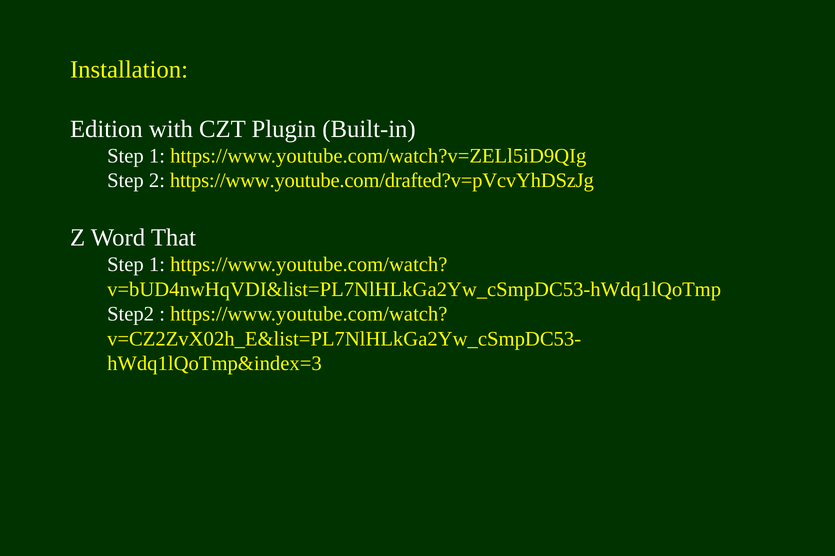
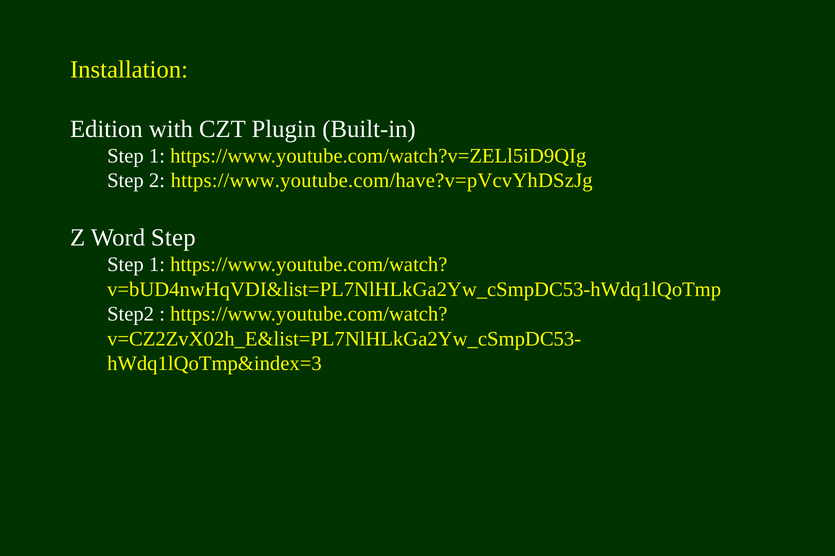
https://www.youtube.com/drafted?v=pVcvYhDSzJg: https://www.youtube.com/drafted?v=pVcvYhDSzJg -> https://www.youtube.com/have?v=pVcvYhDSzJg (382, 181)
Word That: That -> Step (173, 238)
